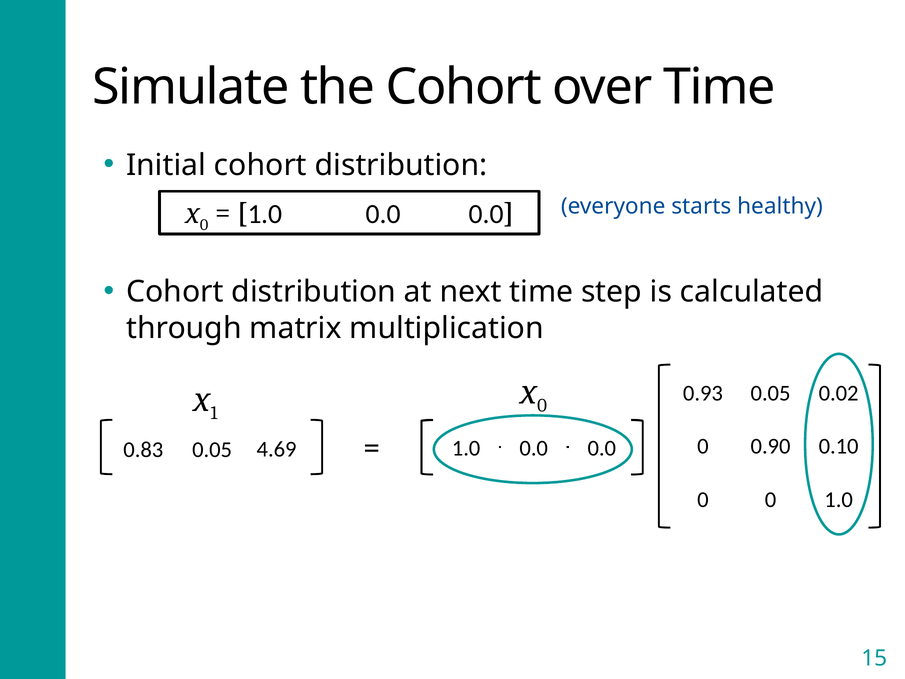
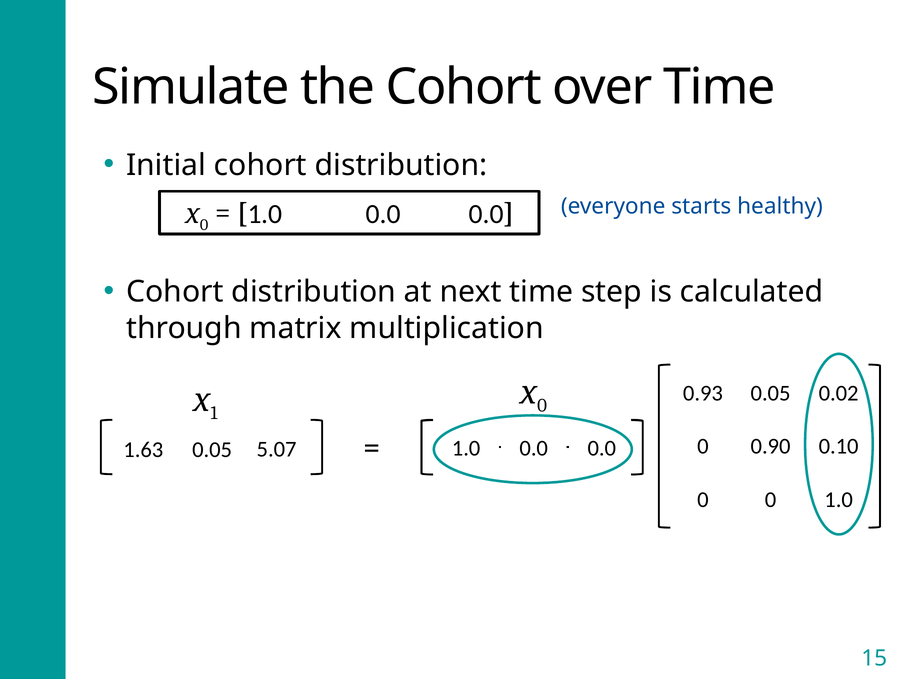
0.83: 0.83 -> 1.63 (143, 449)
4.69: 4.69 -> 5.07 (277, 449)
